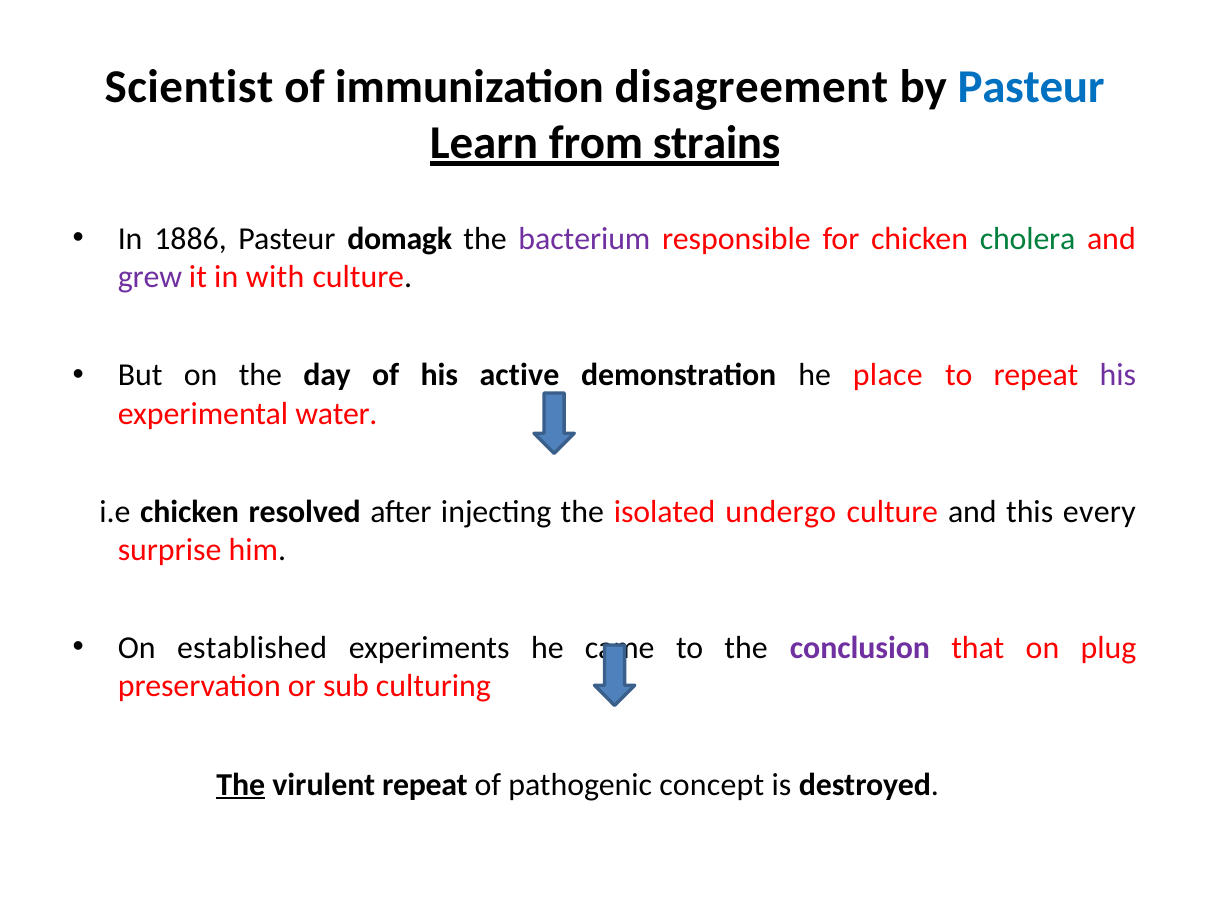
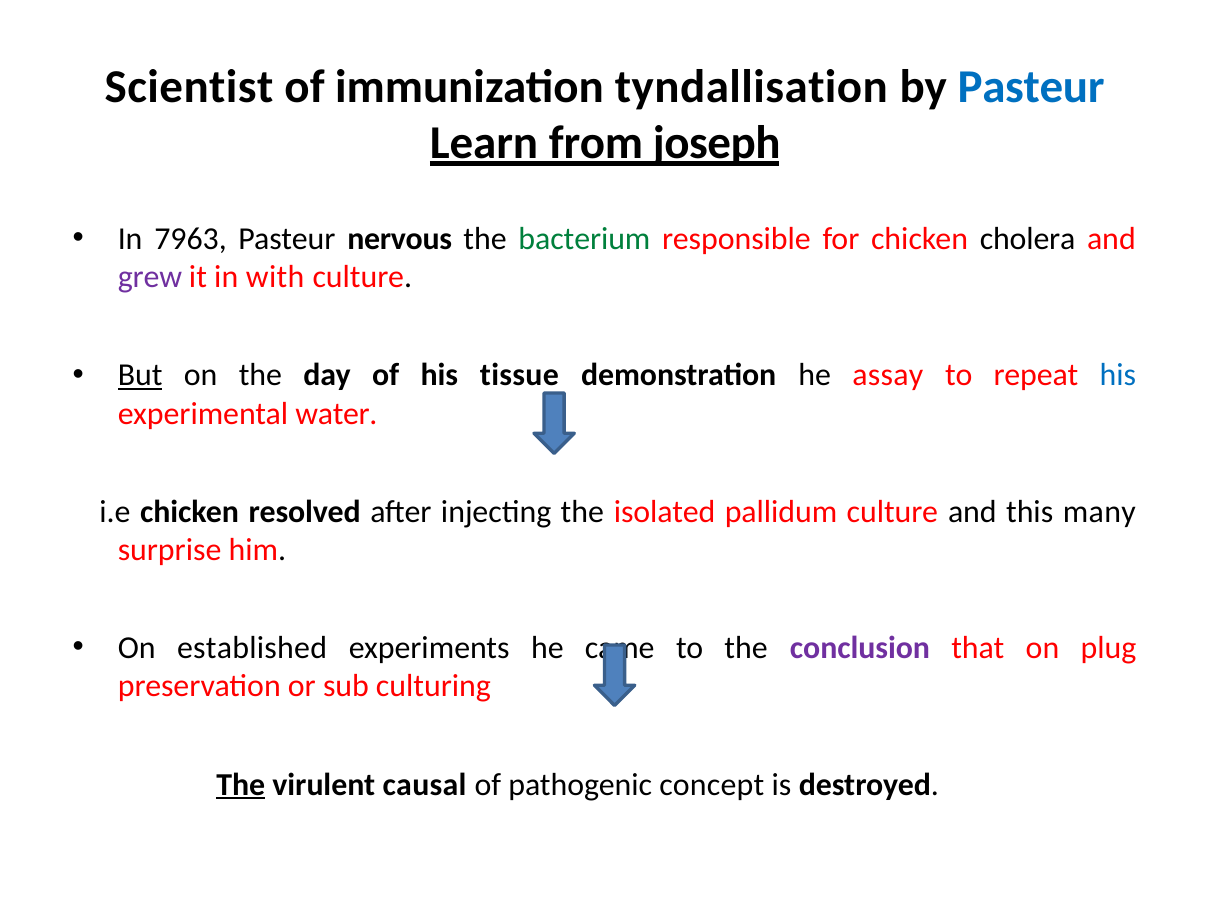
disagreement: disagreement -> tyndallisation (751, 87)
strains: strains -> joseph (717, 143)
1886: 1886 -> 7963 (190, 239)
domagk: domagk -> nervous (400, 239)
bacterium colour: purple -> green (584, 239)
cholera colour: green -> black (1028, 239)
But underline: none -> present (140, 375)
active: active -> tissue (519, 375)
place: place -> assay (888, 375)
his colour: purple -> blue (1118, 375)
undergo: undergo -> pallidum (781, 512)
every: every -> many (1099, 512)
virulent repeat: repeat -> causal (425, 784)
